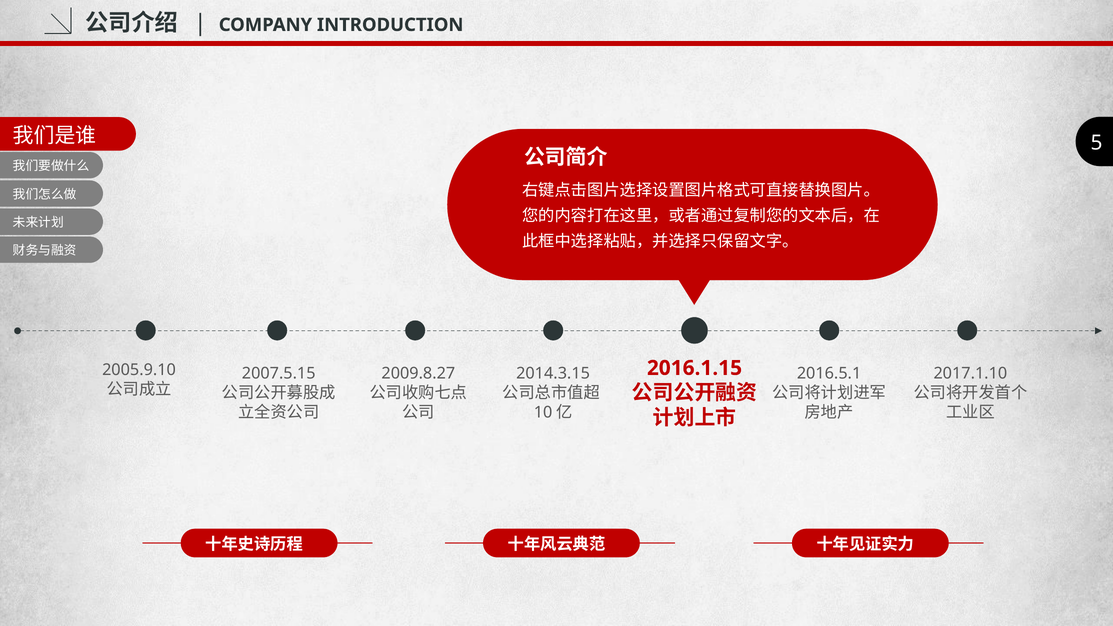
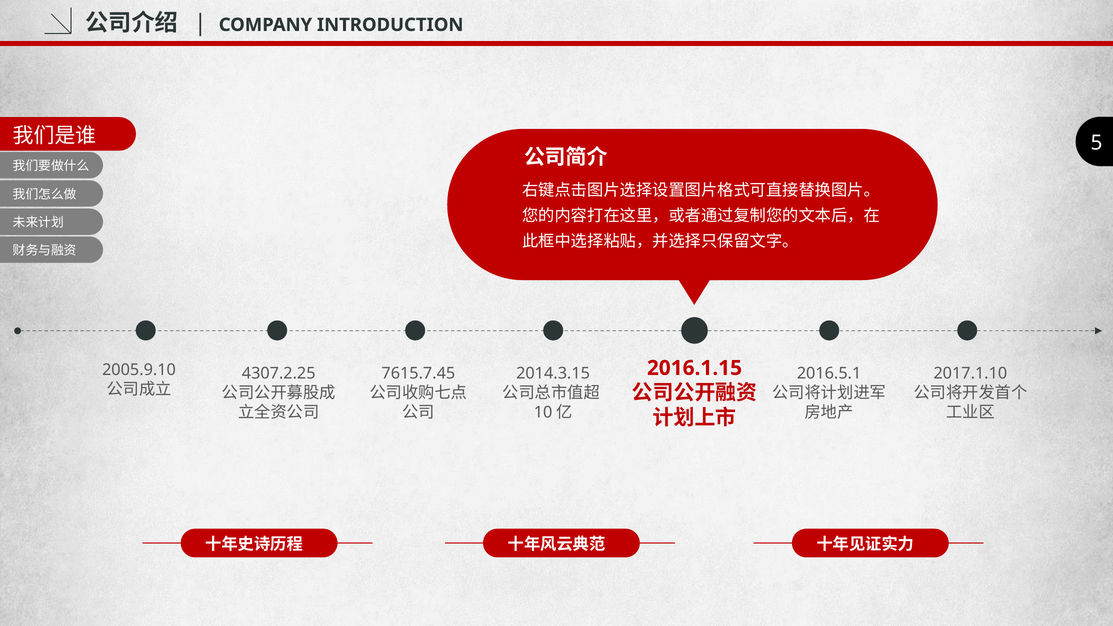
2007.5.15: 2007.5.15 -> 4307.2.25 (279, 373)
2009.8.27: 2009.8.27 -> 7615.7.45 (418, 373)
